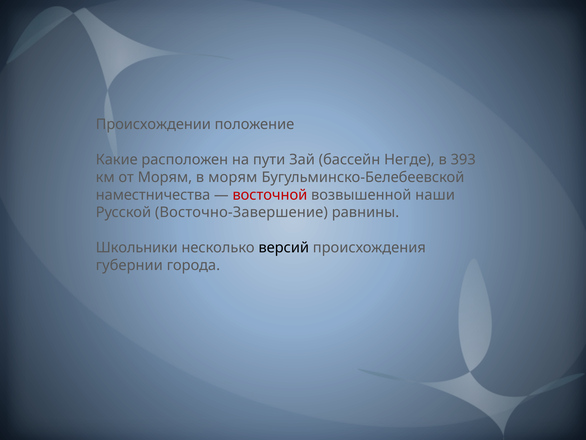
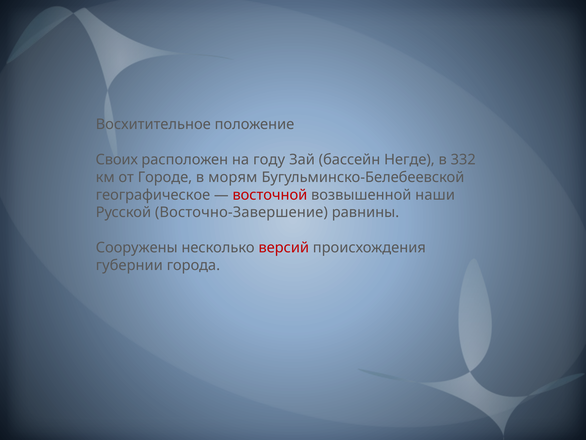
Происхождении: Происхождении -> Восхитительное (153, 124)
Какие: Какие -> Своих (117, 159)
пути: пути -> году (269, 159)
393: 393 -> 332 (463, 159)
от Морям: Морям -> Городе (165, 177)
наместничества: наместничества -> географическое (153, 195)
Школьники: Школьники -> Сооружены (137, 247)
версий colour: black -> red (284, 247)
